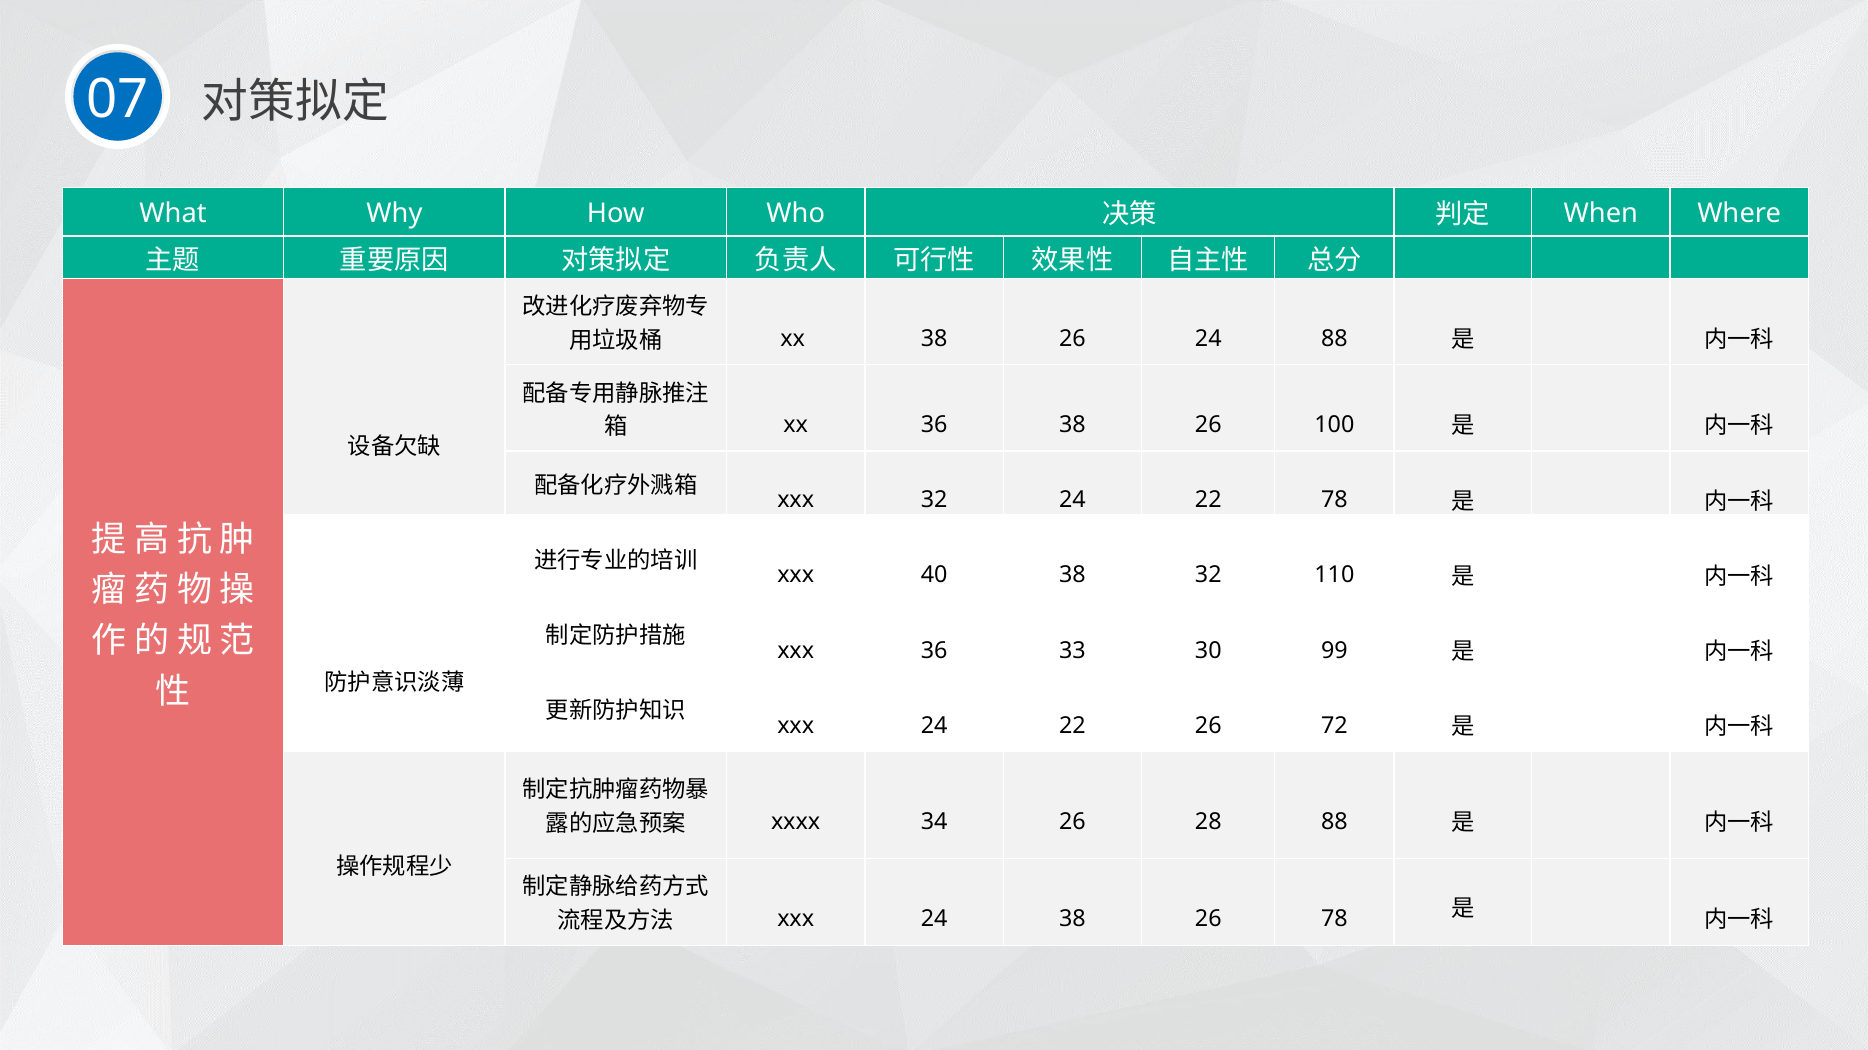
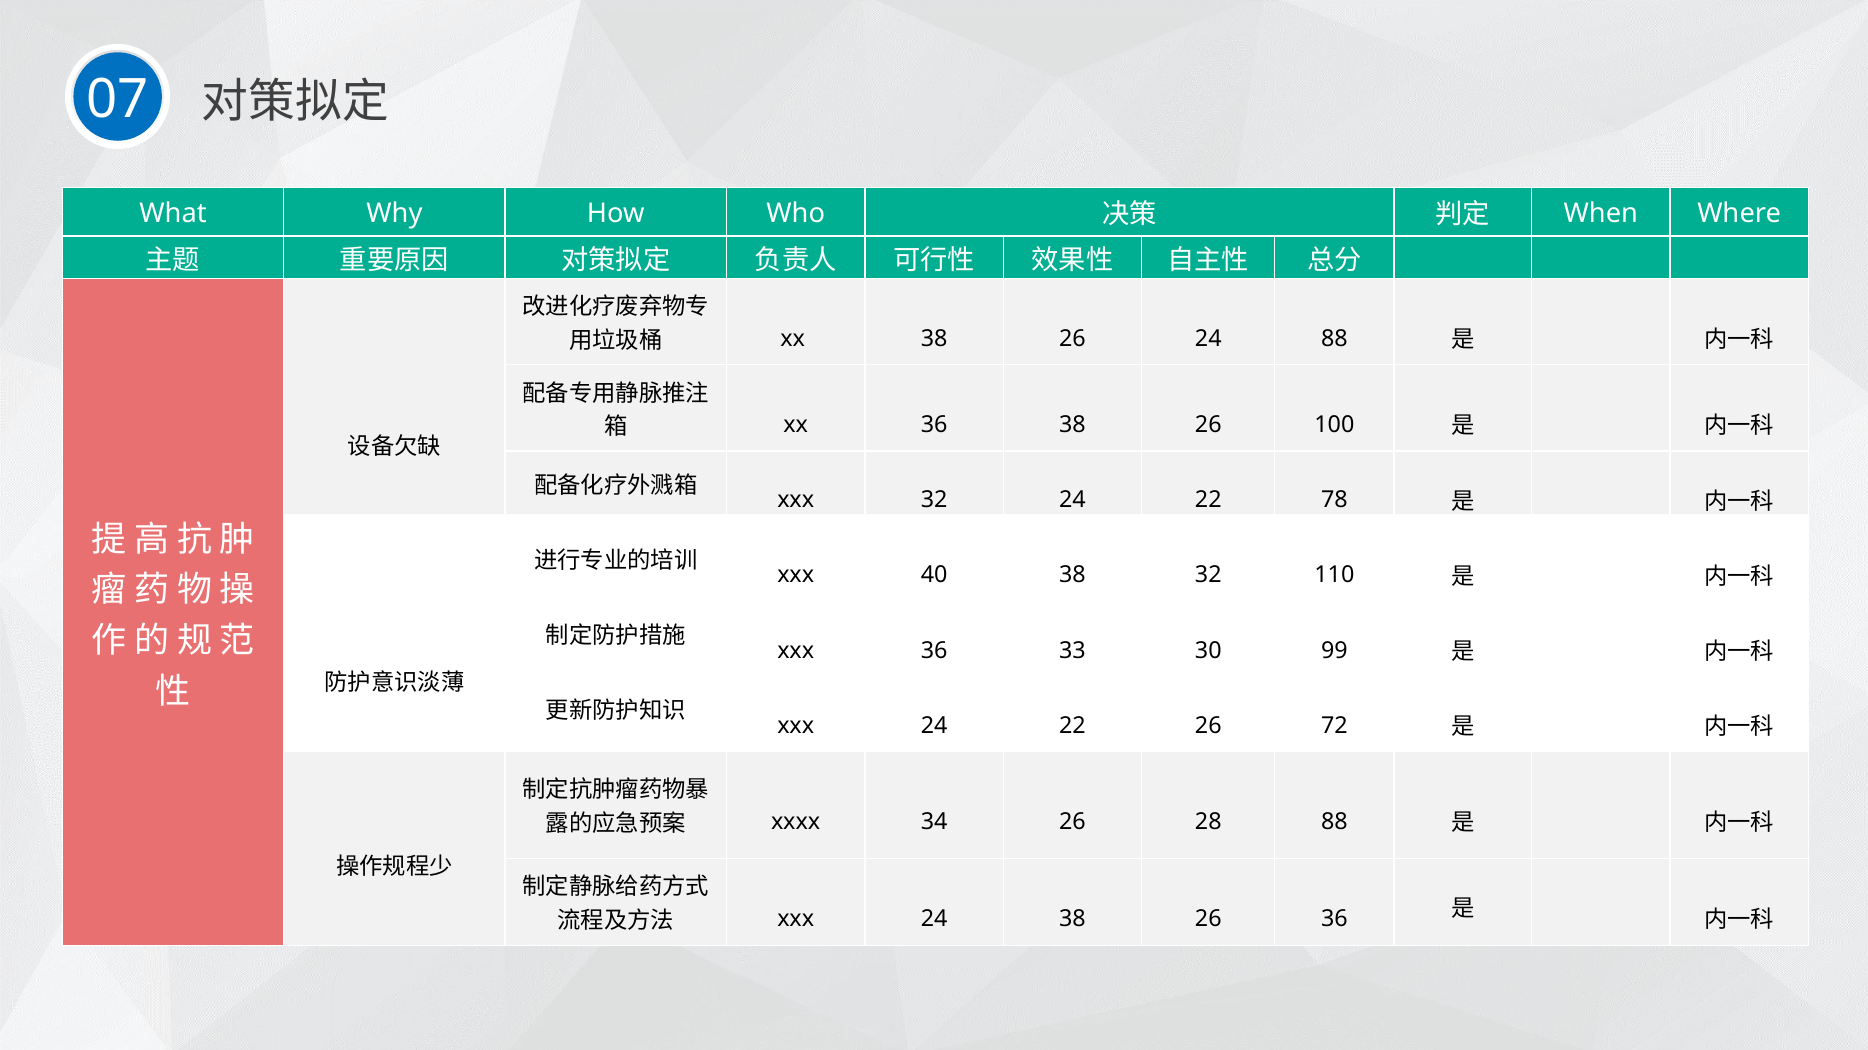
26 78: 78 -> 36 (1334, 920)
